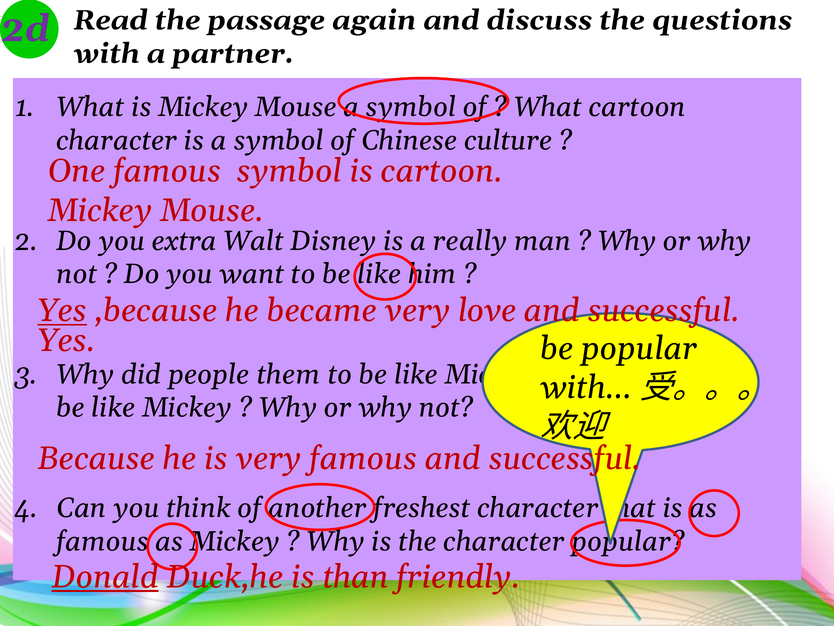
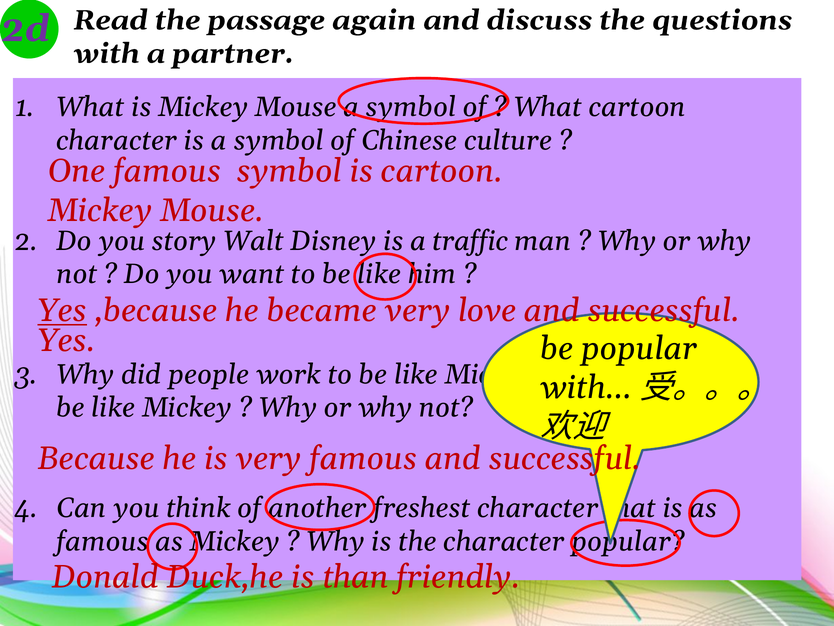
extra: extra -> story (184, 241)
really: really -> traffic (470, 241)
them: them -> work (289, 374)
Donald underline: present -> none (105, 577)
